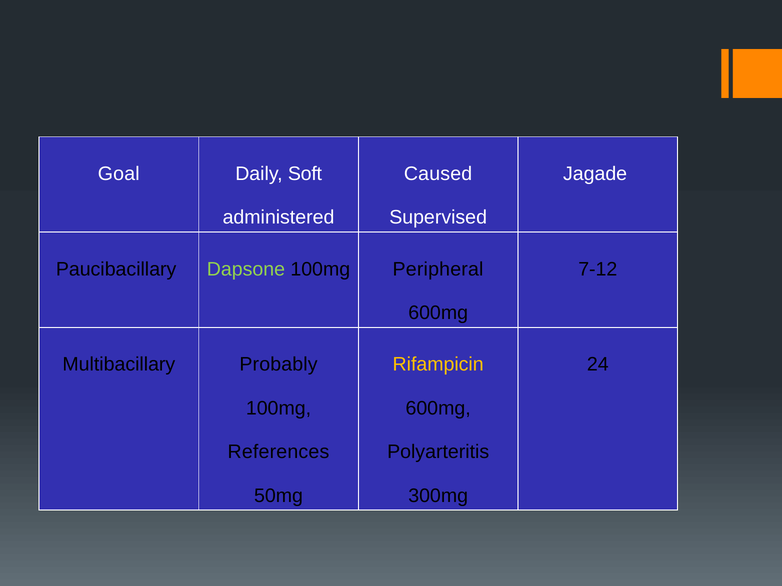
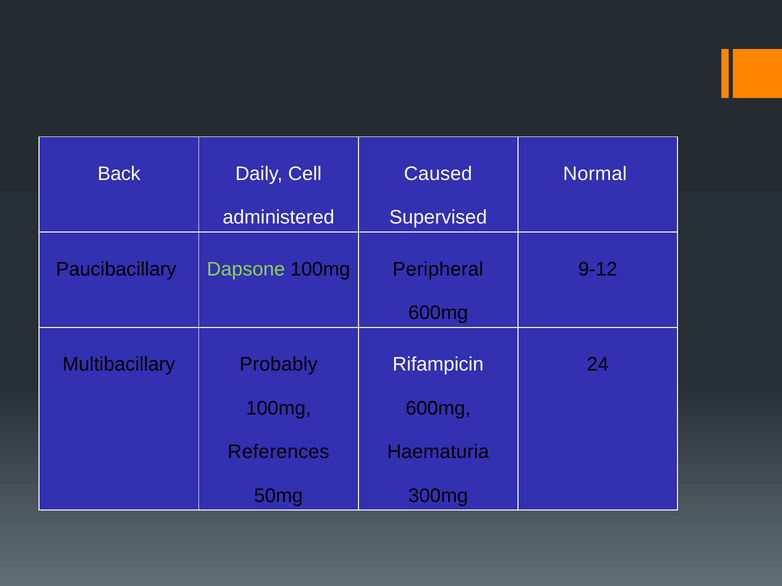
Goal: Goal -> Back (119, 174)
Soft: Soft -> Cell (305, 174)
Jagade: Jagade -> Normal (595, 174)
7-12: 7-12 -> 9-12 (598, 269)
Rifampicin colour: yellow -> white (438, 365)
Polyarteritis: Polyarteritis -> Haematuria (438, 452)
